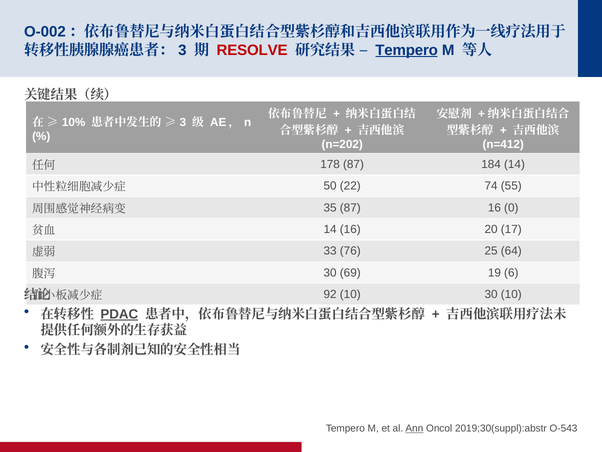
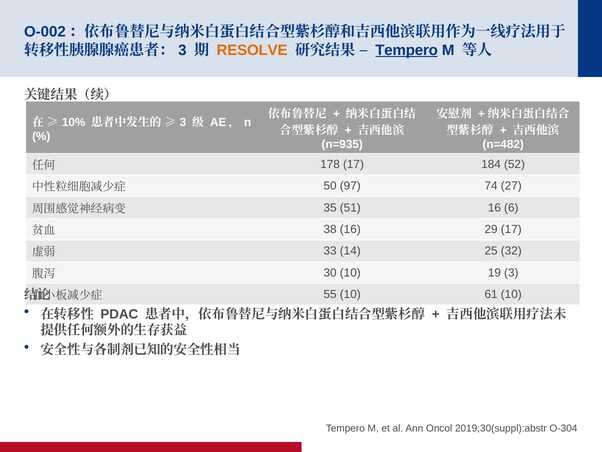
RESOLVE colour: red -> orange (252, 50)
n=202: n=202 -> n=935 (342, 144)
n=412: n=412 -> n=482 (503, 144)
178 87: 87 -> 17 (353, 164)
184 14: 14 -> 52 (514, 164)
22: 22 -> 97 (350, 186)
55: 55 -> 27 (511, 186)
35 87: 87 -> 51 (350, 208)
0: 0 -> 6 (511, 208)
14: 14 -> 38 (330, 229)
20: 20 -> 29 (491, 229)
76: 76 -> 14 (350, 251)
64: 64 -> 32 (511, 251)
30 69: 69 -> 10 (350, 272)
19 6: 6 -> 3 (511, 272)
92: 92 -> 55 (330, 294)
10 30: 30 -> 61 (491, 294)
PDAC underline: present -> none (119, 314)
Ann underline: present -> none (414, 428)
O-543: O-543 -> O-304 (564, 428)
